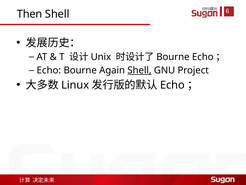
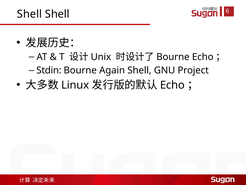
Then: Then -> Shell (29, 14)
Echo: Echo -> Stdin (49, 70)
Shell underline: present -> none (139, 70)
